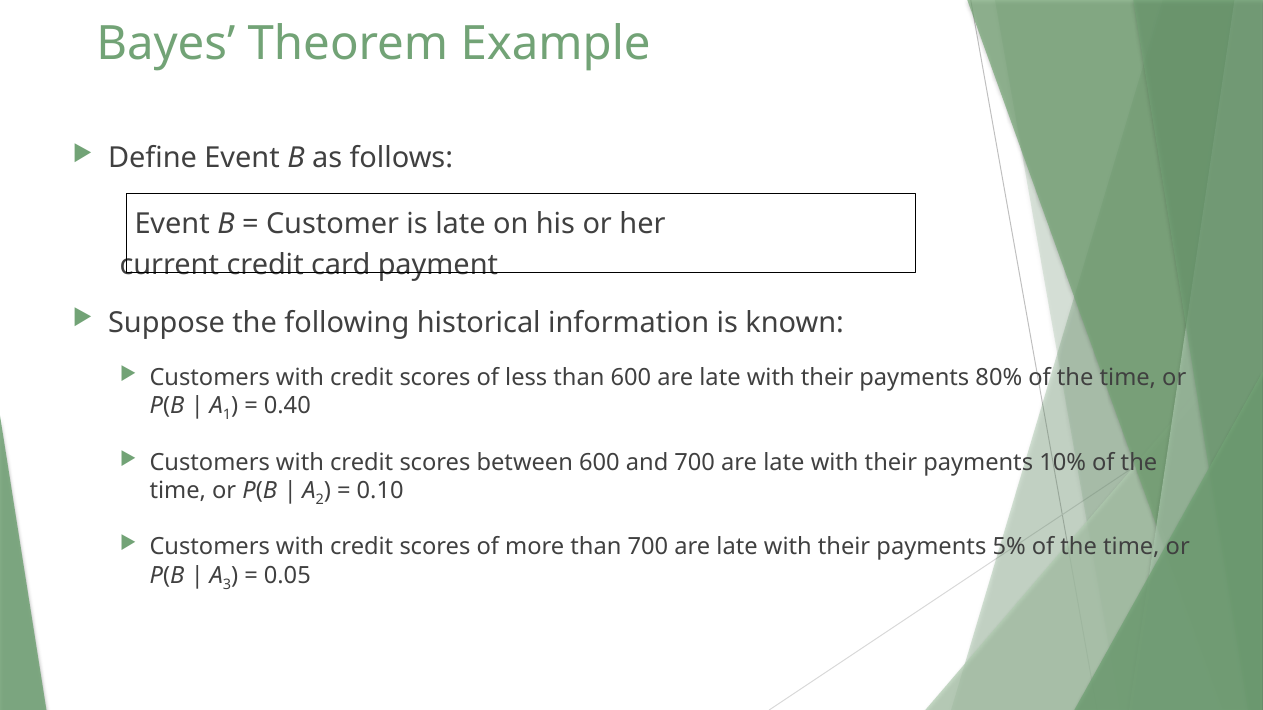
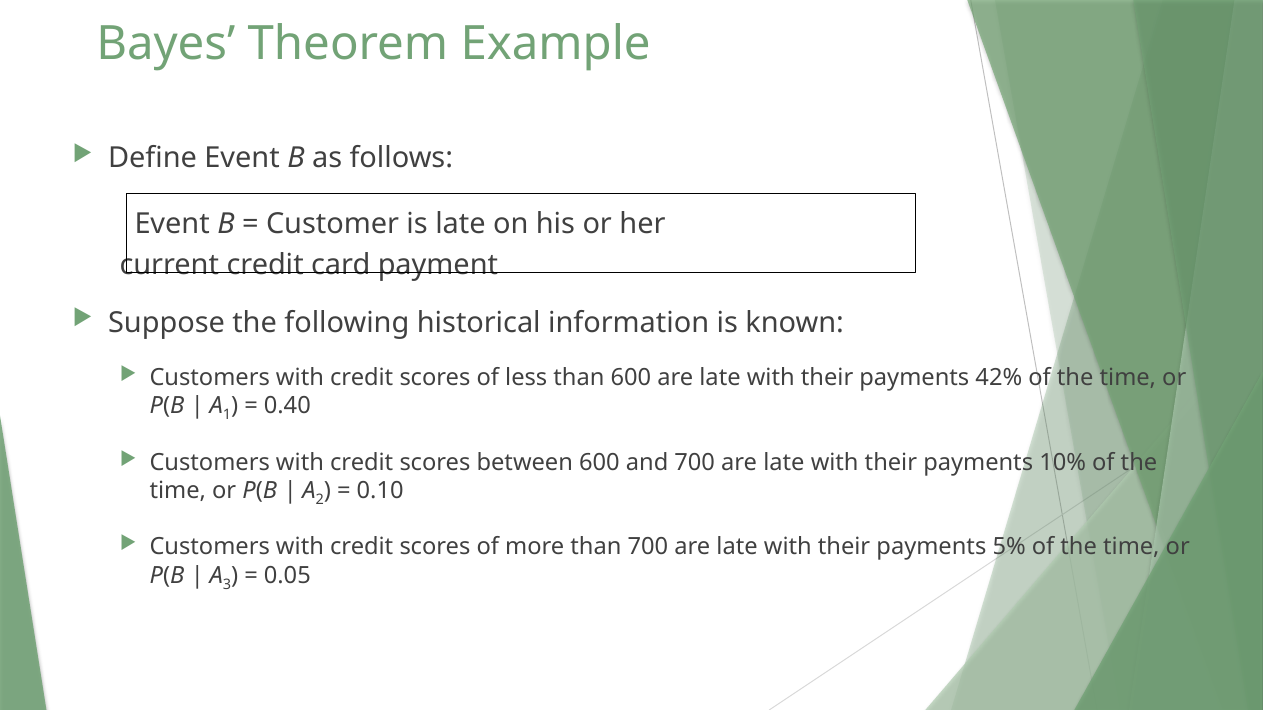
80%: 80% -> 42% (999, 378)
